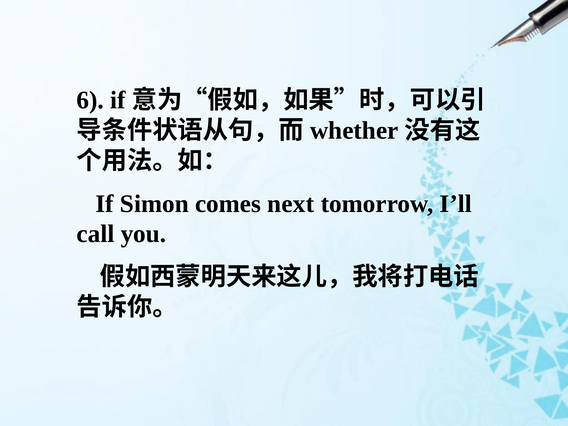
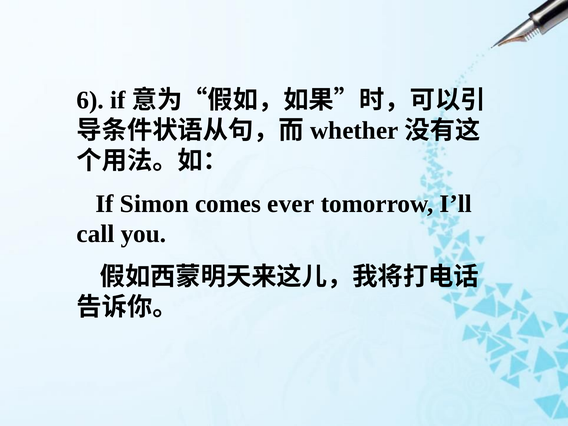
next: next -> ever (291, 204)
